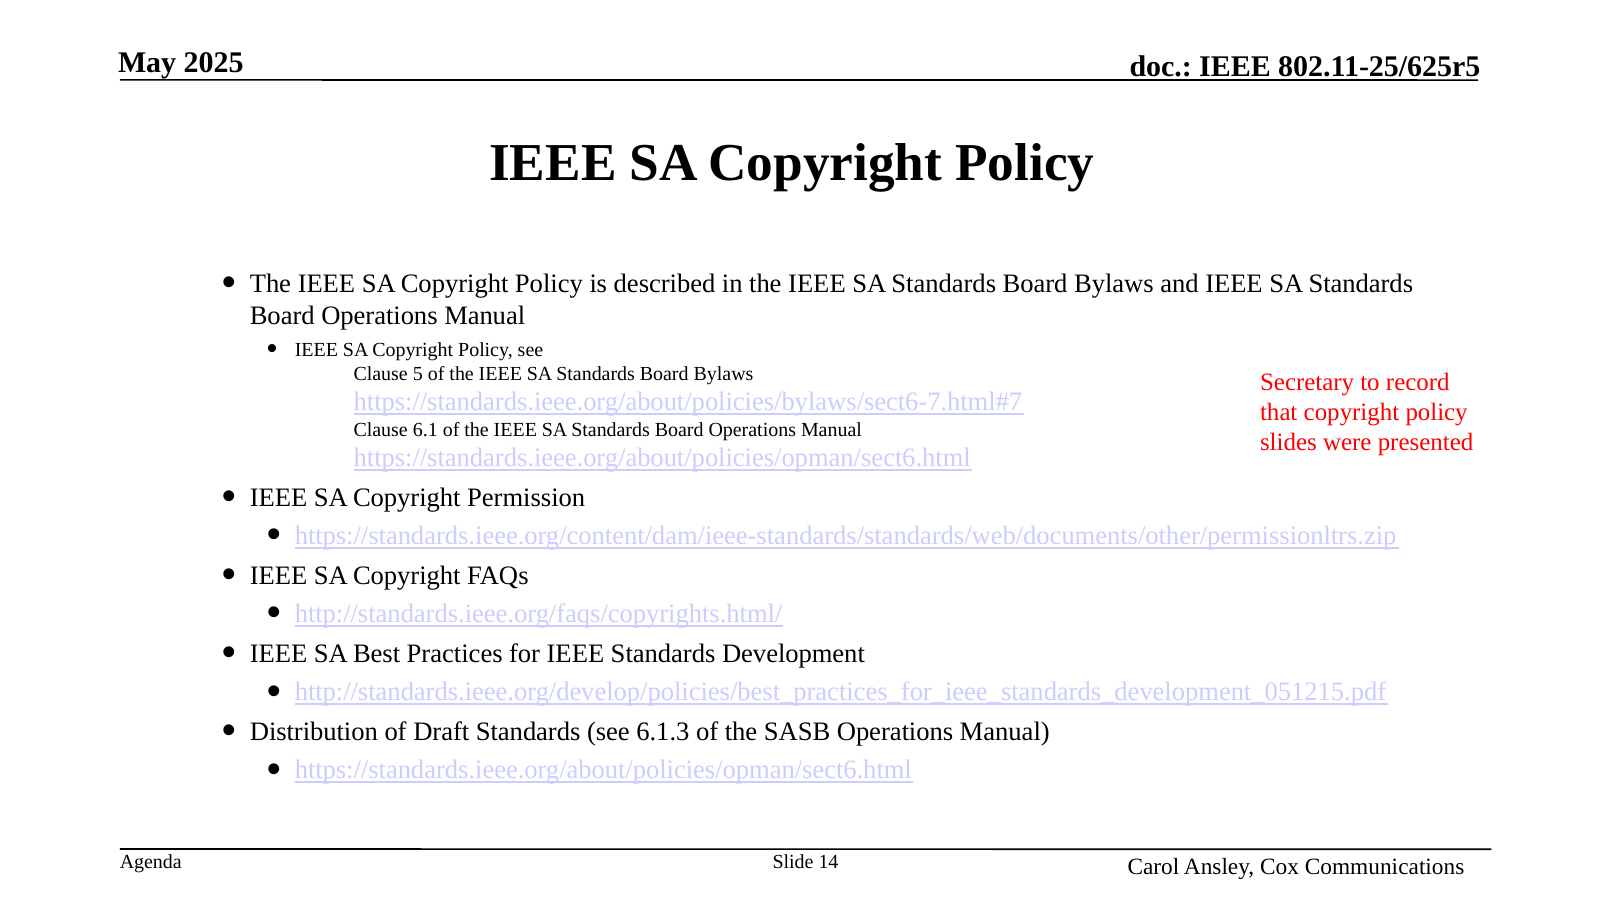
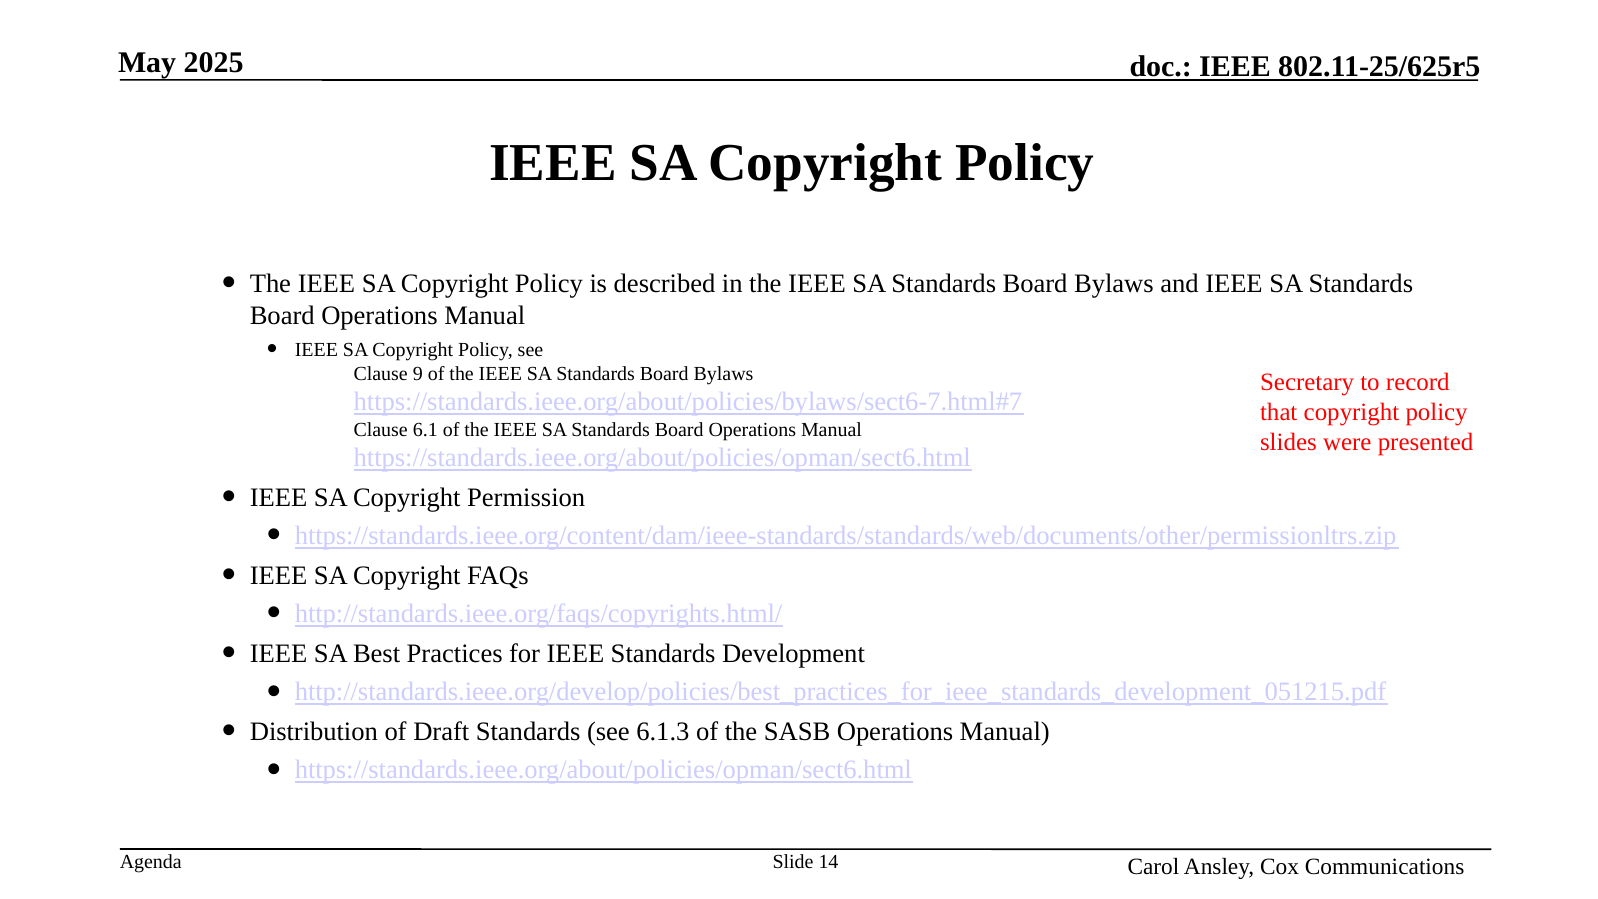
5: 5 -> 9 (418, 374)
